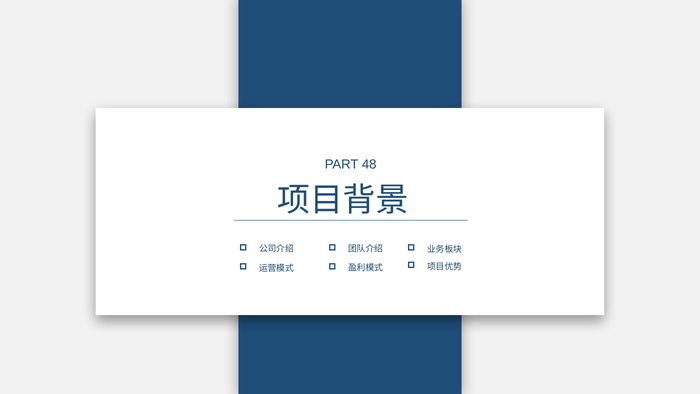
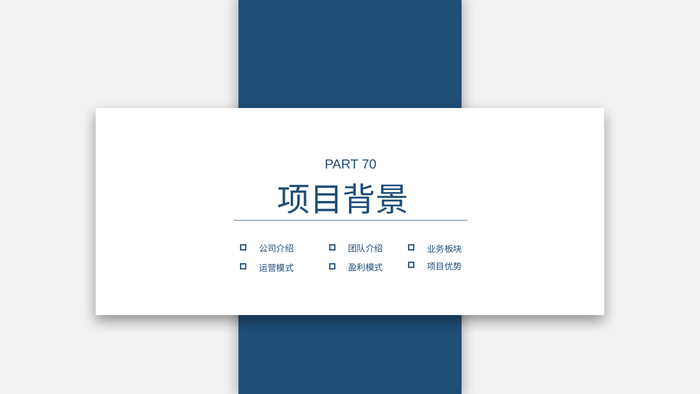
48: 48 -> 70 (369, 165)
